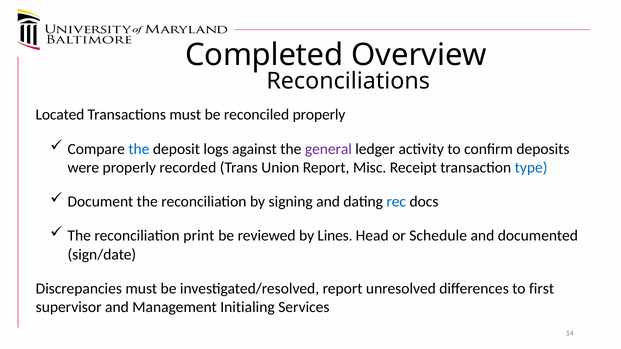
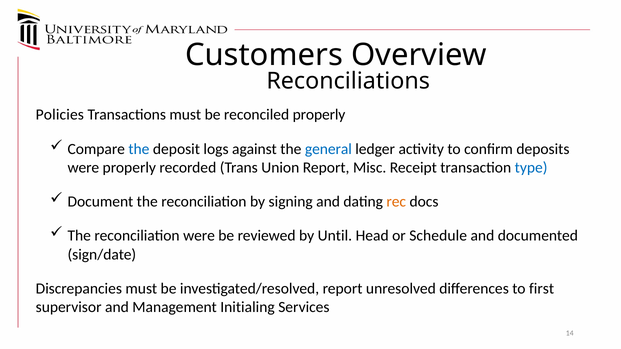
Completed: Completed -> Customers (264, 55)
Located: Located -> Policies (60, 115)
general colour: purple -> blue (328, 149)
rec colour: blue -> orange (396, 202)
reconciliation print: print -> were (199, 236)
Lines: Lines -> Until (335, 236)
